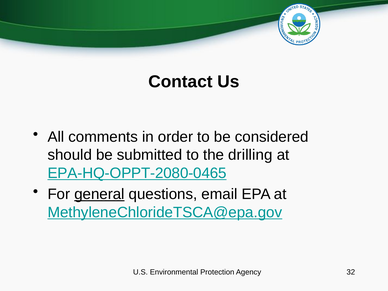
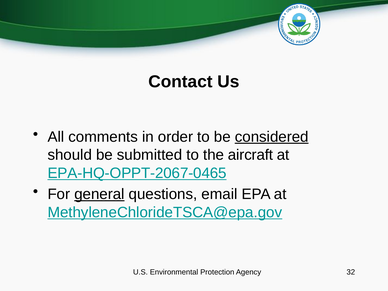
considered underline: none -> present (272, 137)
drilling: drilling -> aircraft (250, 155)
EPA-HQ-OPPT-2080-0465: EPA-HQ-OPPT-2080-0465 -> EPA-HQ-OPPT-2067-0465 (137, 173)
